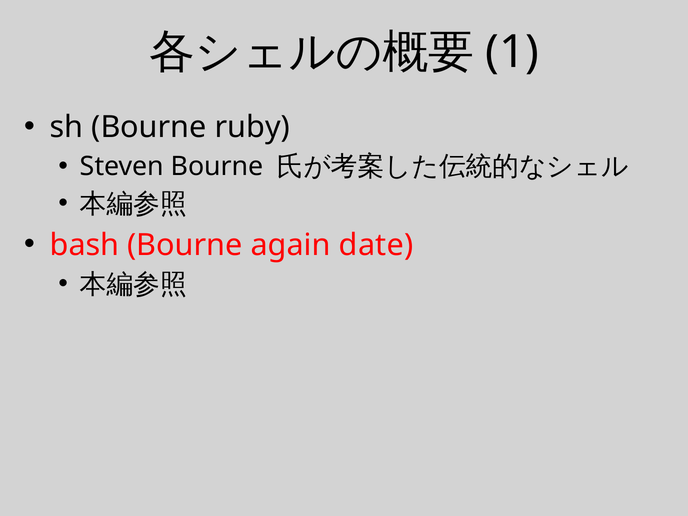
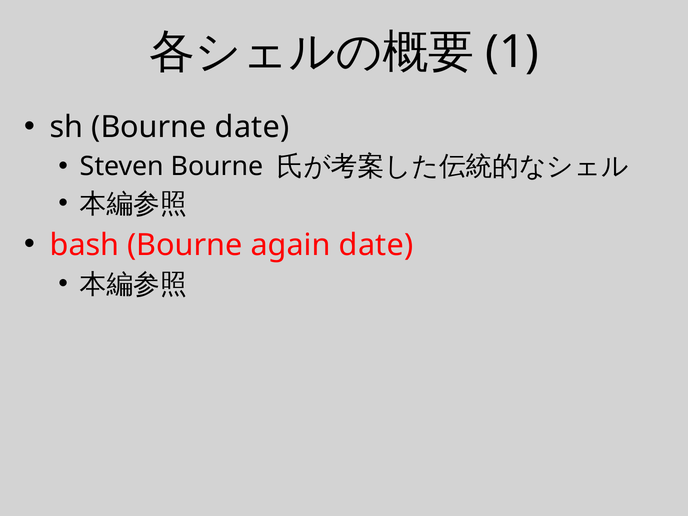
Bourne ruby: ruby -> date (252, 127)
